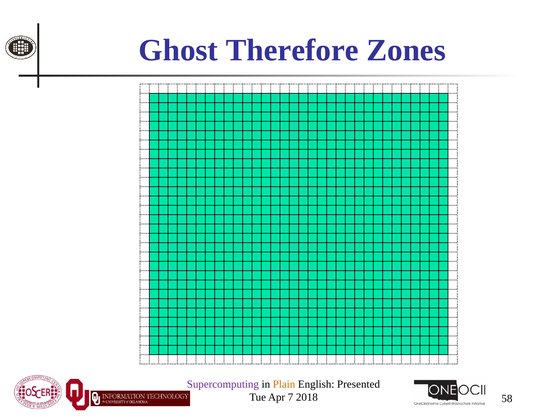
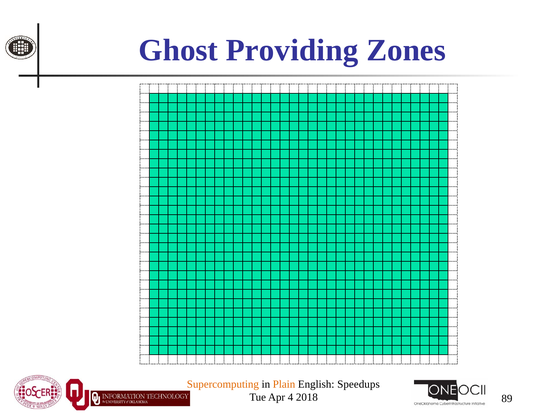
Therefore: Therefore -> Providing (292, 50)
Supercomputing colour: purple -> orange (223, 384)
Presented: Presented -> Speedups (358, 384)
7: 7 -> 4 (290, 397)
58: 58 -> 89 (507, 399)
